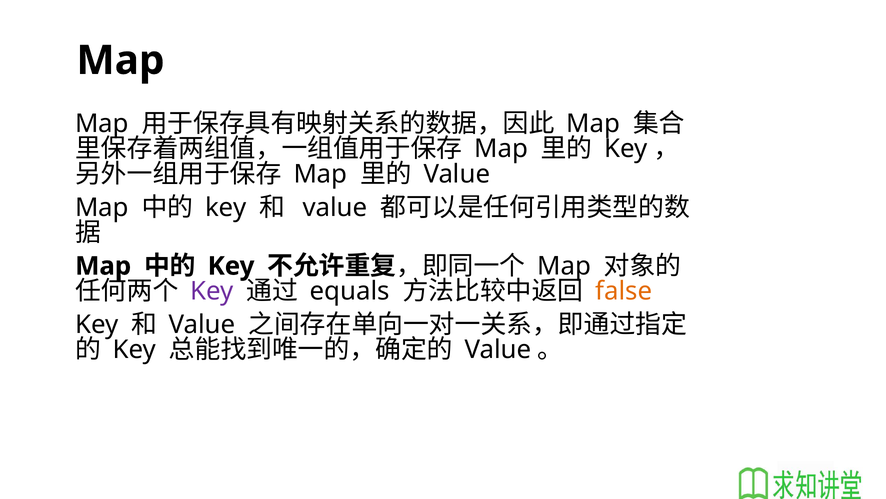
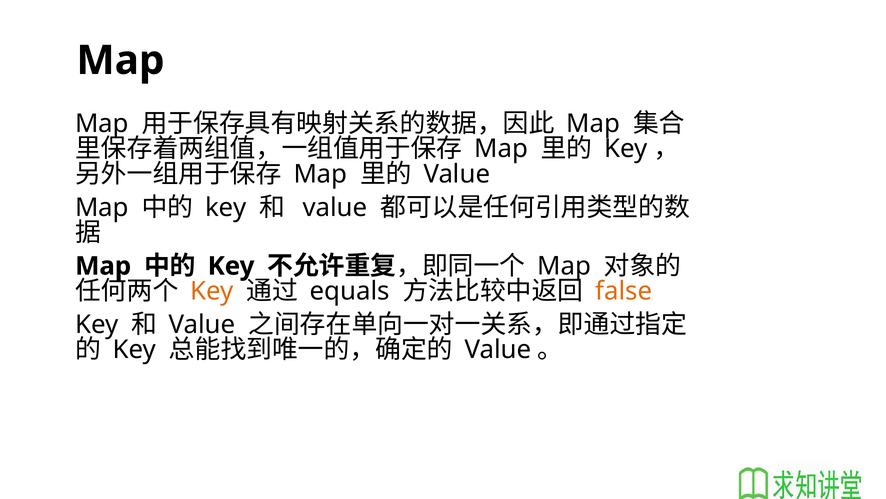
Key colour: purple -> orange (212, 291)
